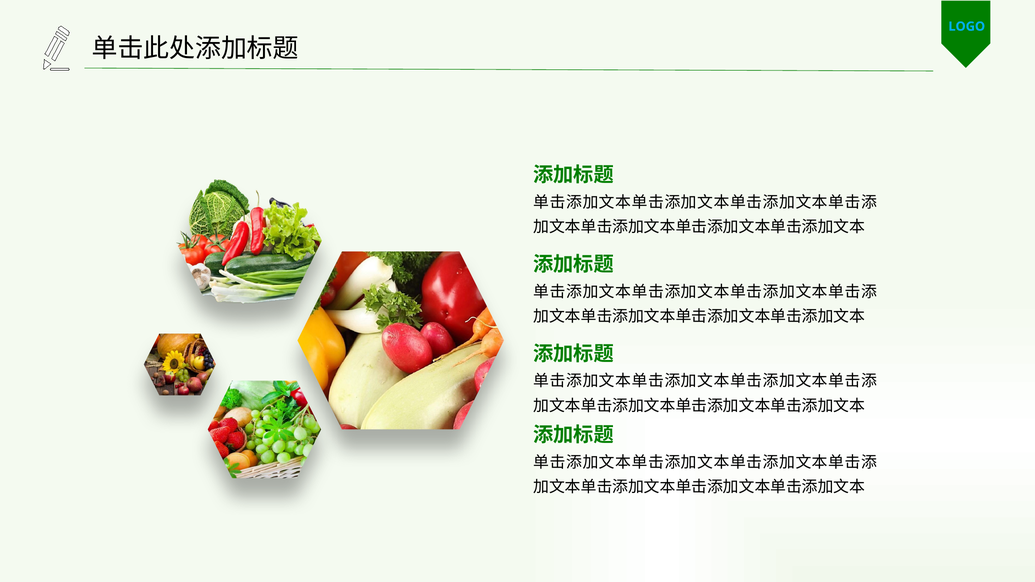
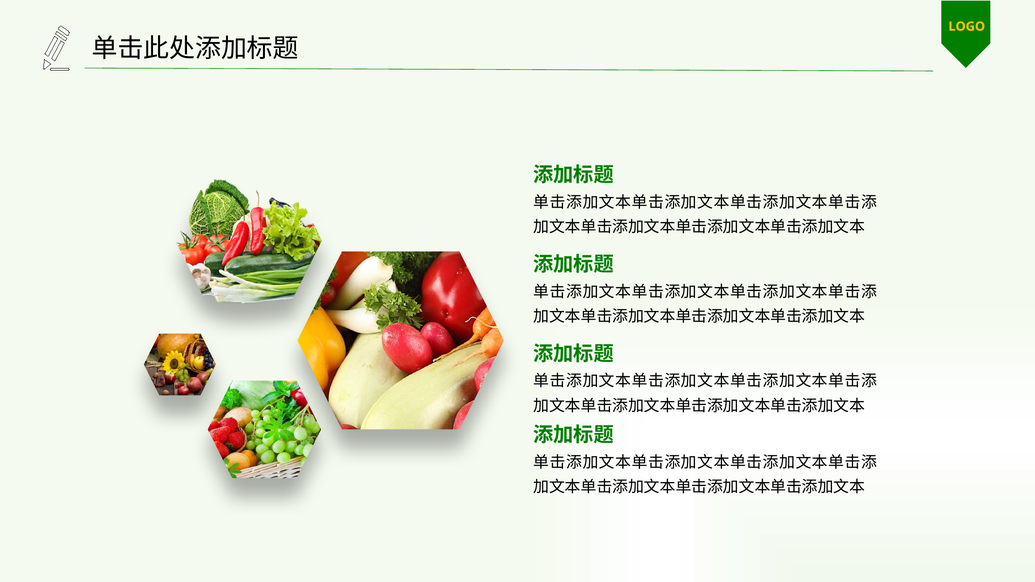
LOGO colour: light blue -> yellow (967, 26)
